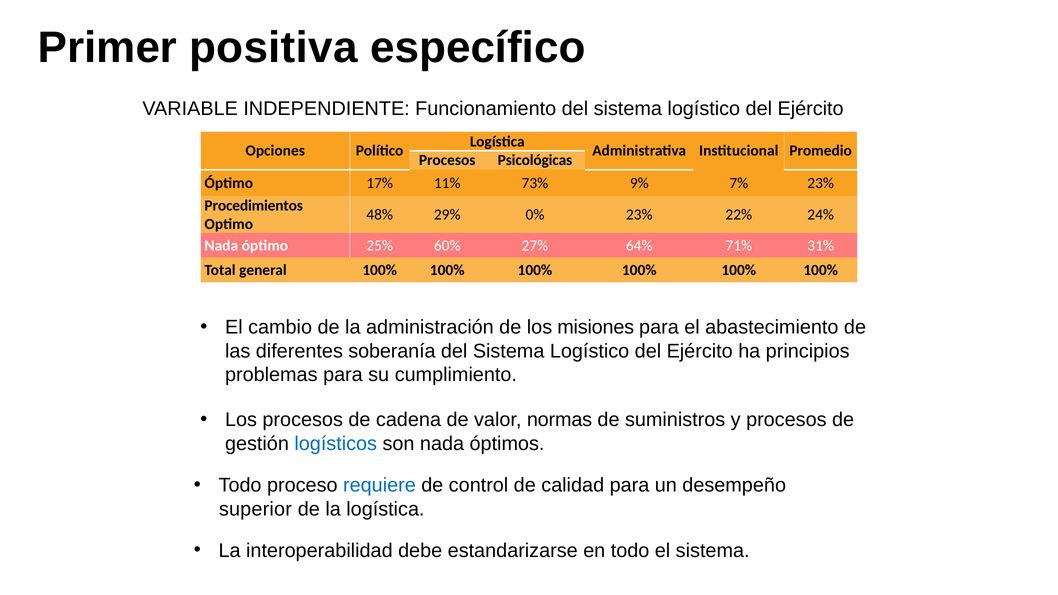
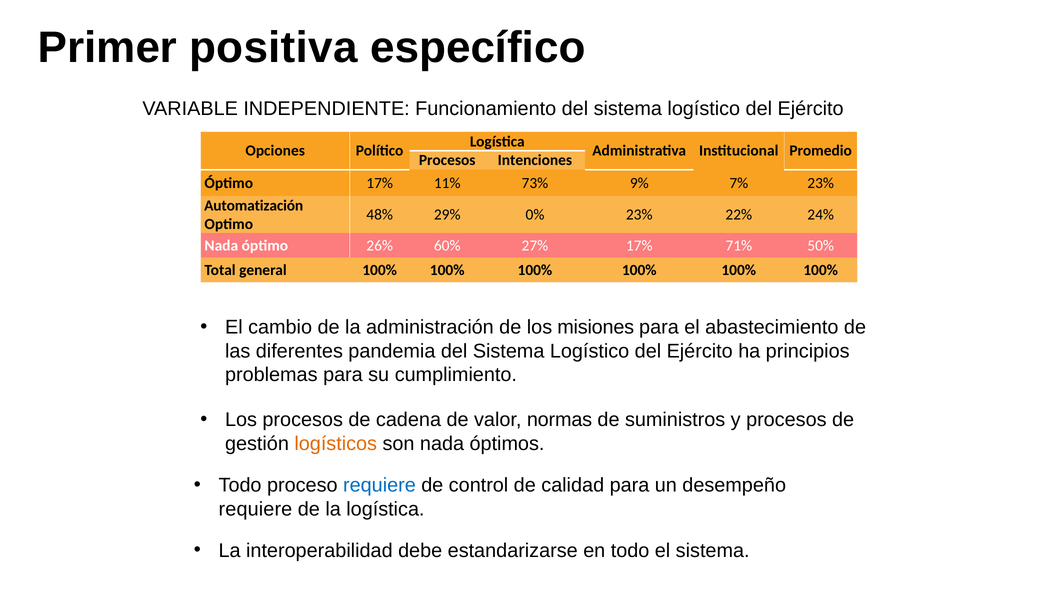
Psicológicas: Psicológicas -> Intenciones (535, 160)
Procedimientos: Procedimientos -> Automatización (254, 206)
25%: 25% -> 26% (380, 246)
27% 64%: 64% -> 17% (639, 246)
31%: 31% -> 50% (821, 246)
soberanía: soberanía -> pandemia (392, 351)
logísticos colour: blue -> orange (336, 444)
superior: superior -> requiere (255, 509)
